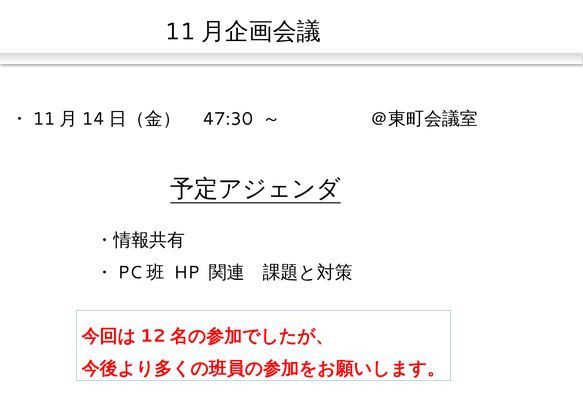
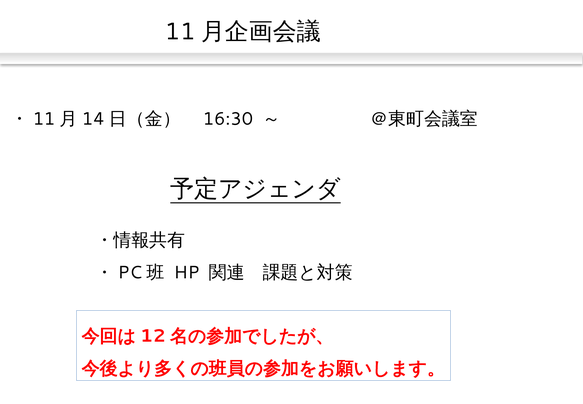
47:30: 47:30 -> 16:30 (228, 119)
